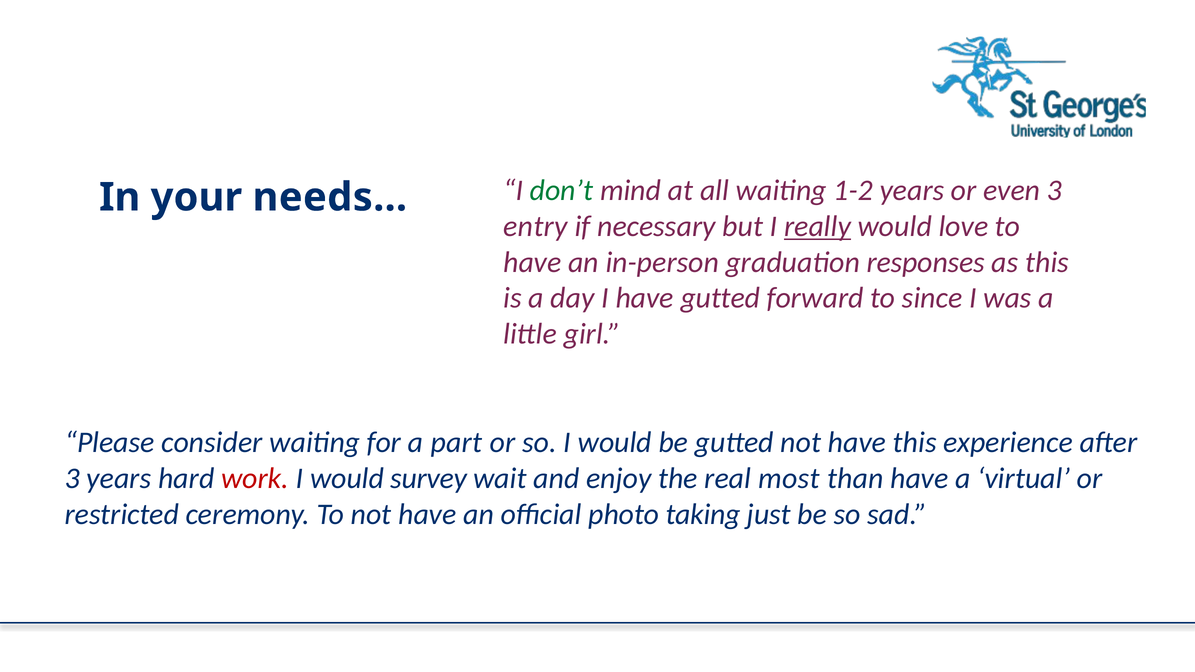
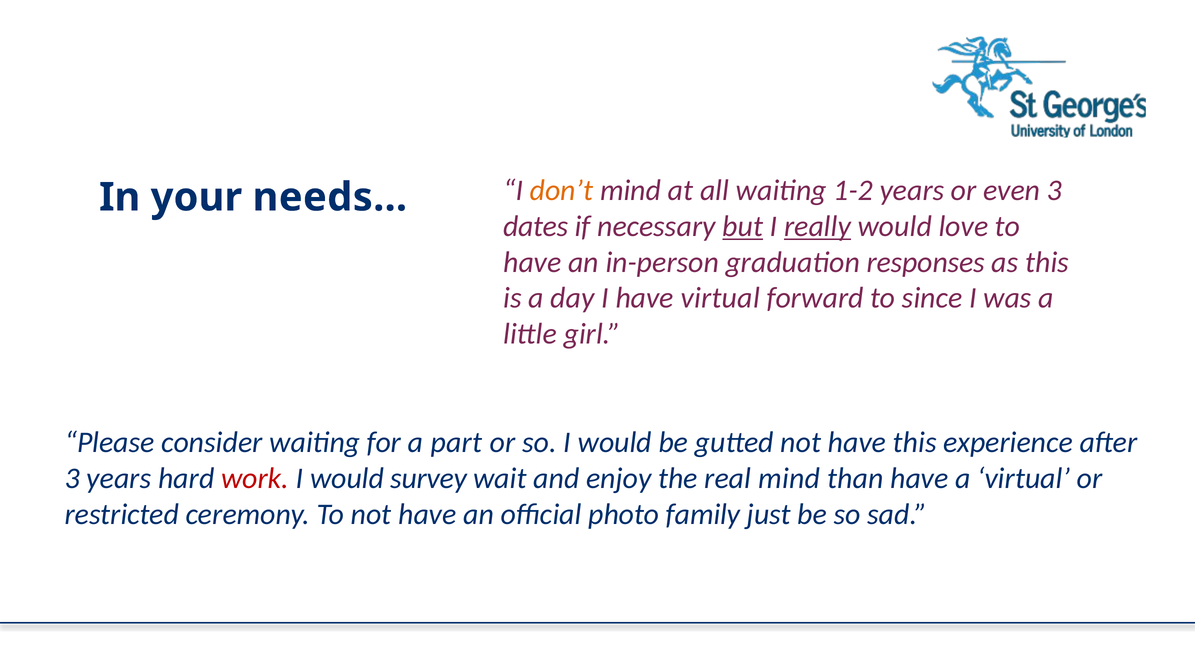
don’t colour: green -> orange (562, 191)
entry: entry -> dates (536, 226)
but underline: none -> present (743, 226)
have gutted: gutted -> virtual (720, 298)
real most: most -> mind (789, 478)
taking: taking -> family (703, 514)
